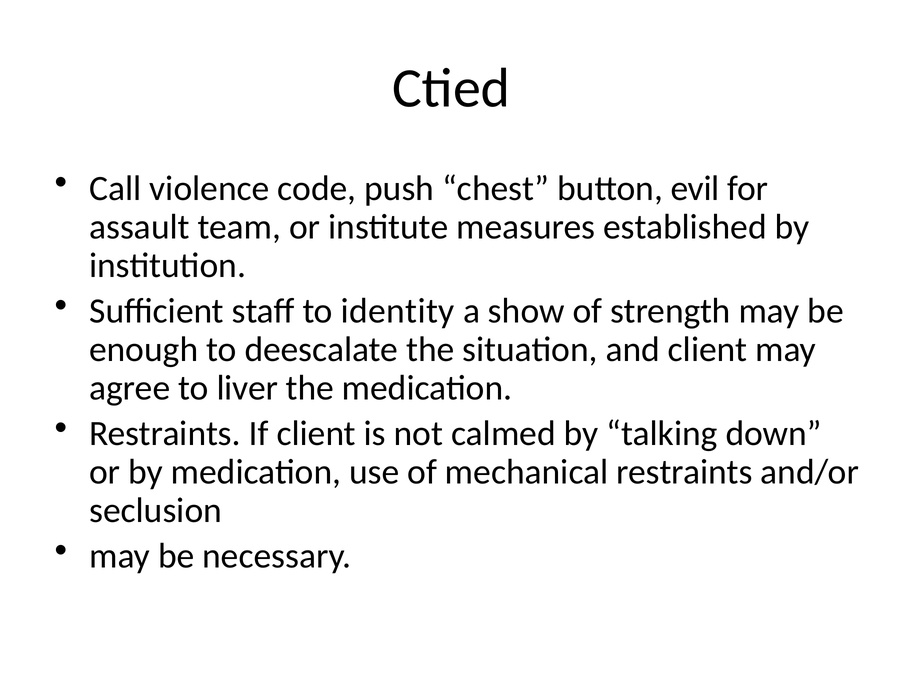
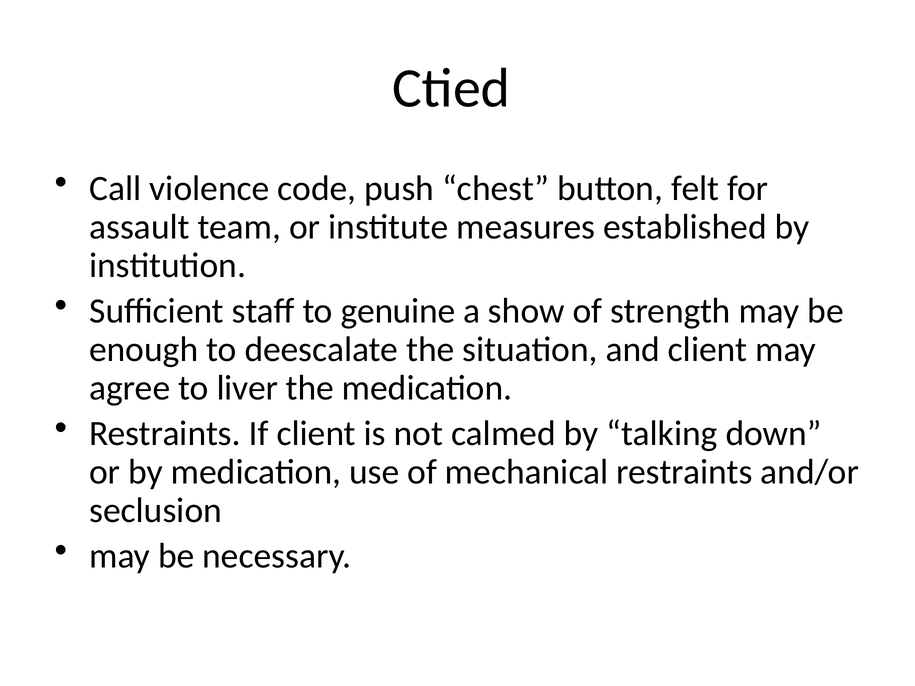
evil: evil -> felt (695, 189)
identity: identity -> genuine (398, 311)
